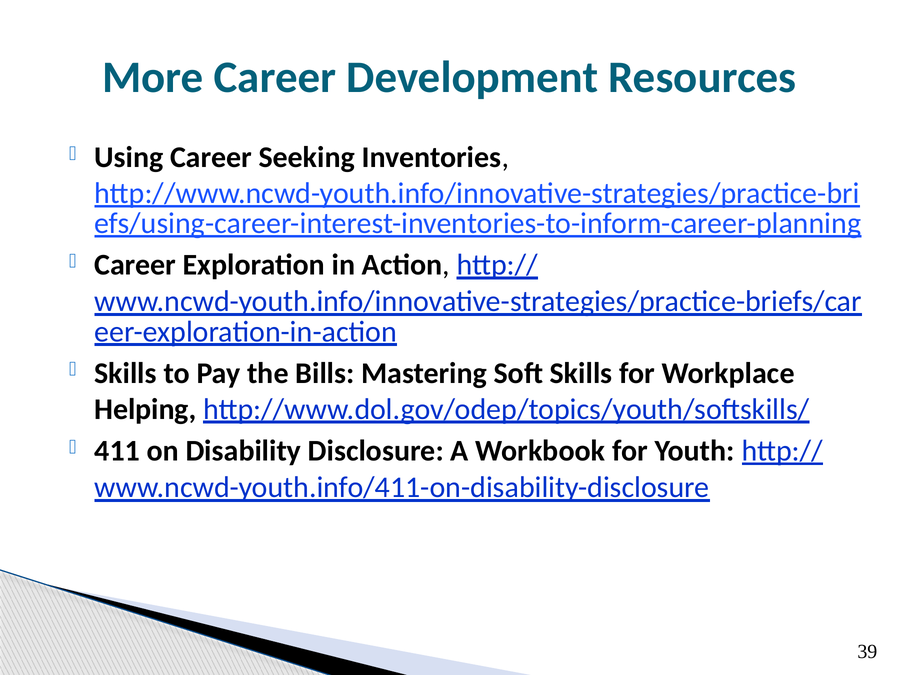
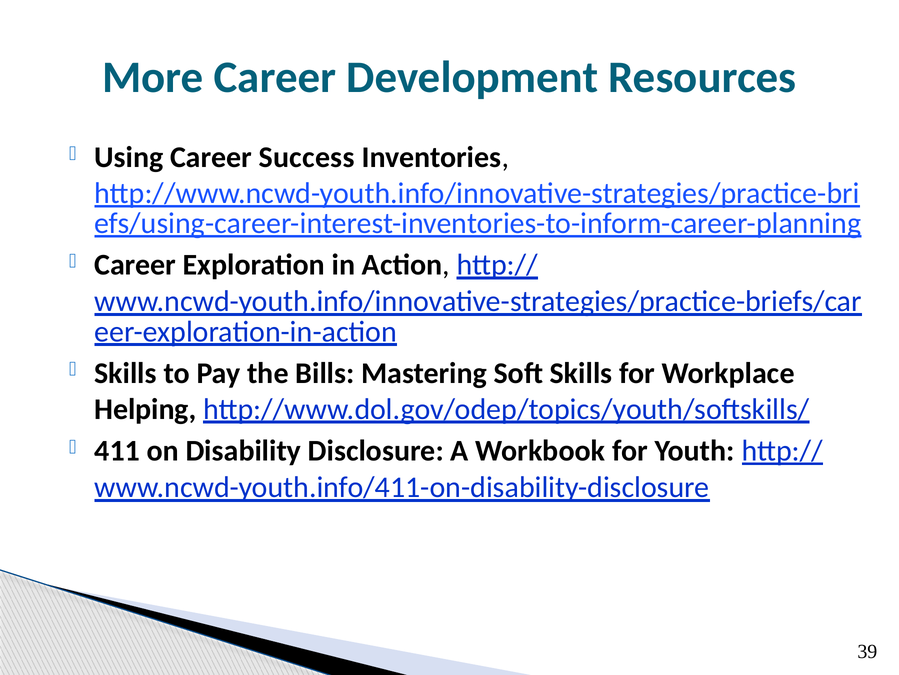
Seeking: Seeking -> Success (307, 157)
